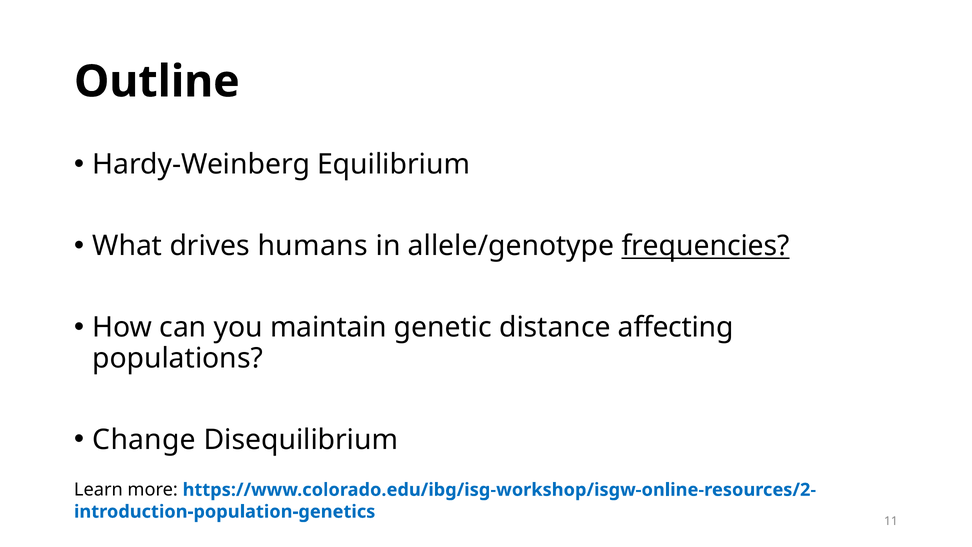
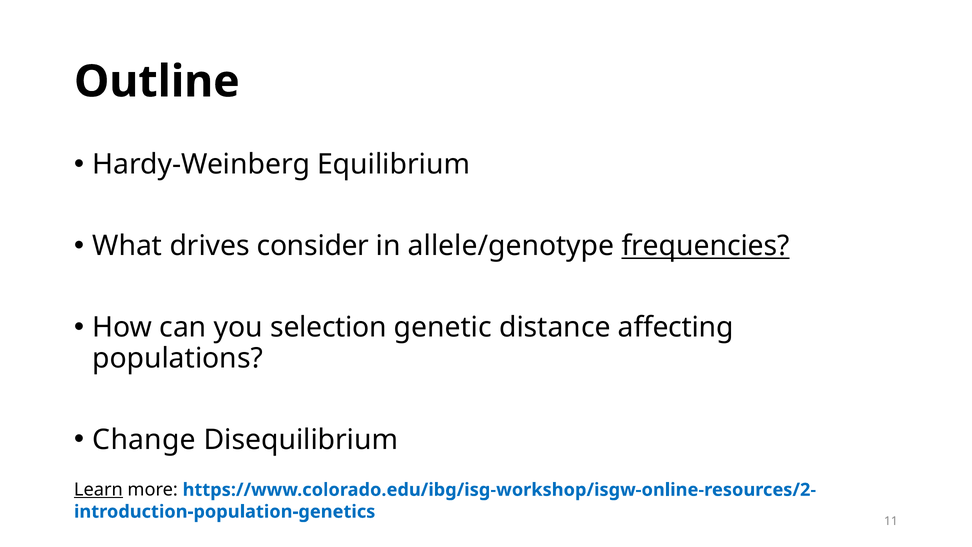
humans: humans -> consider (313, 246)
maintain: maintain -> selection (329, 327)
Learn underline: none -> present (98, 490)
